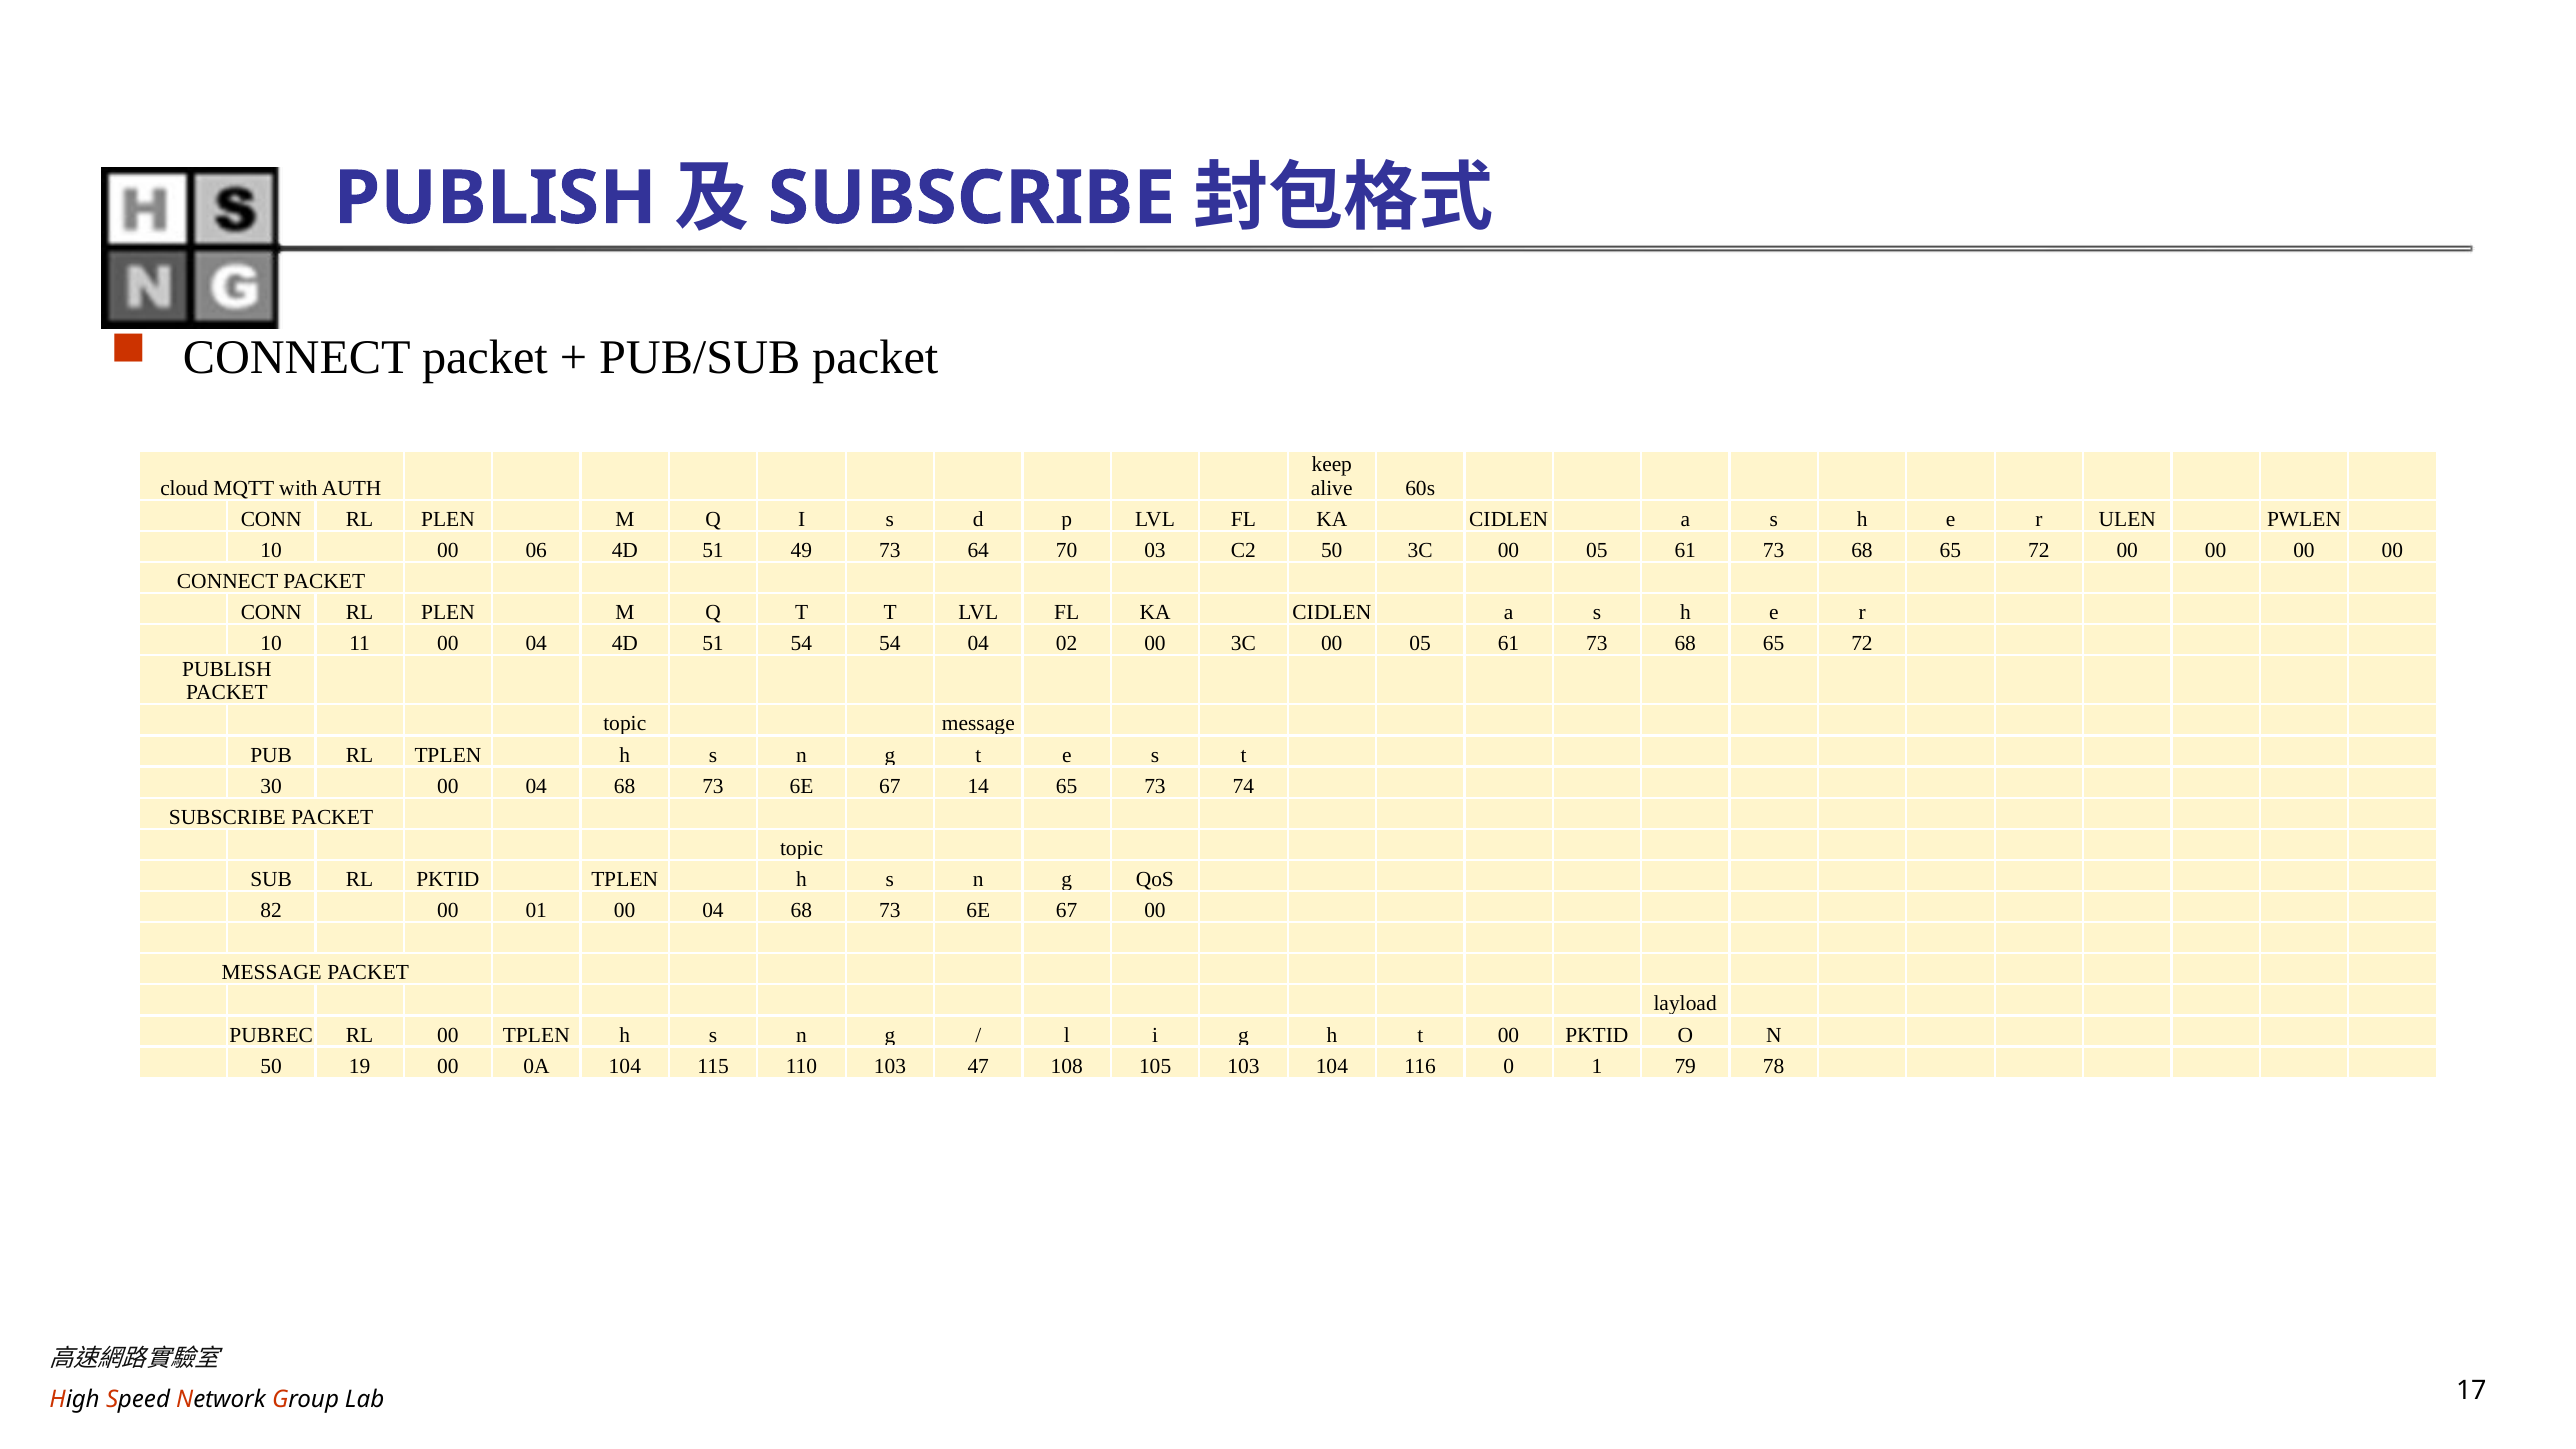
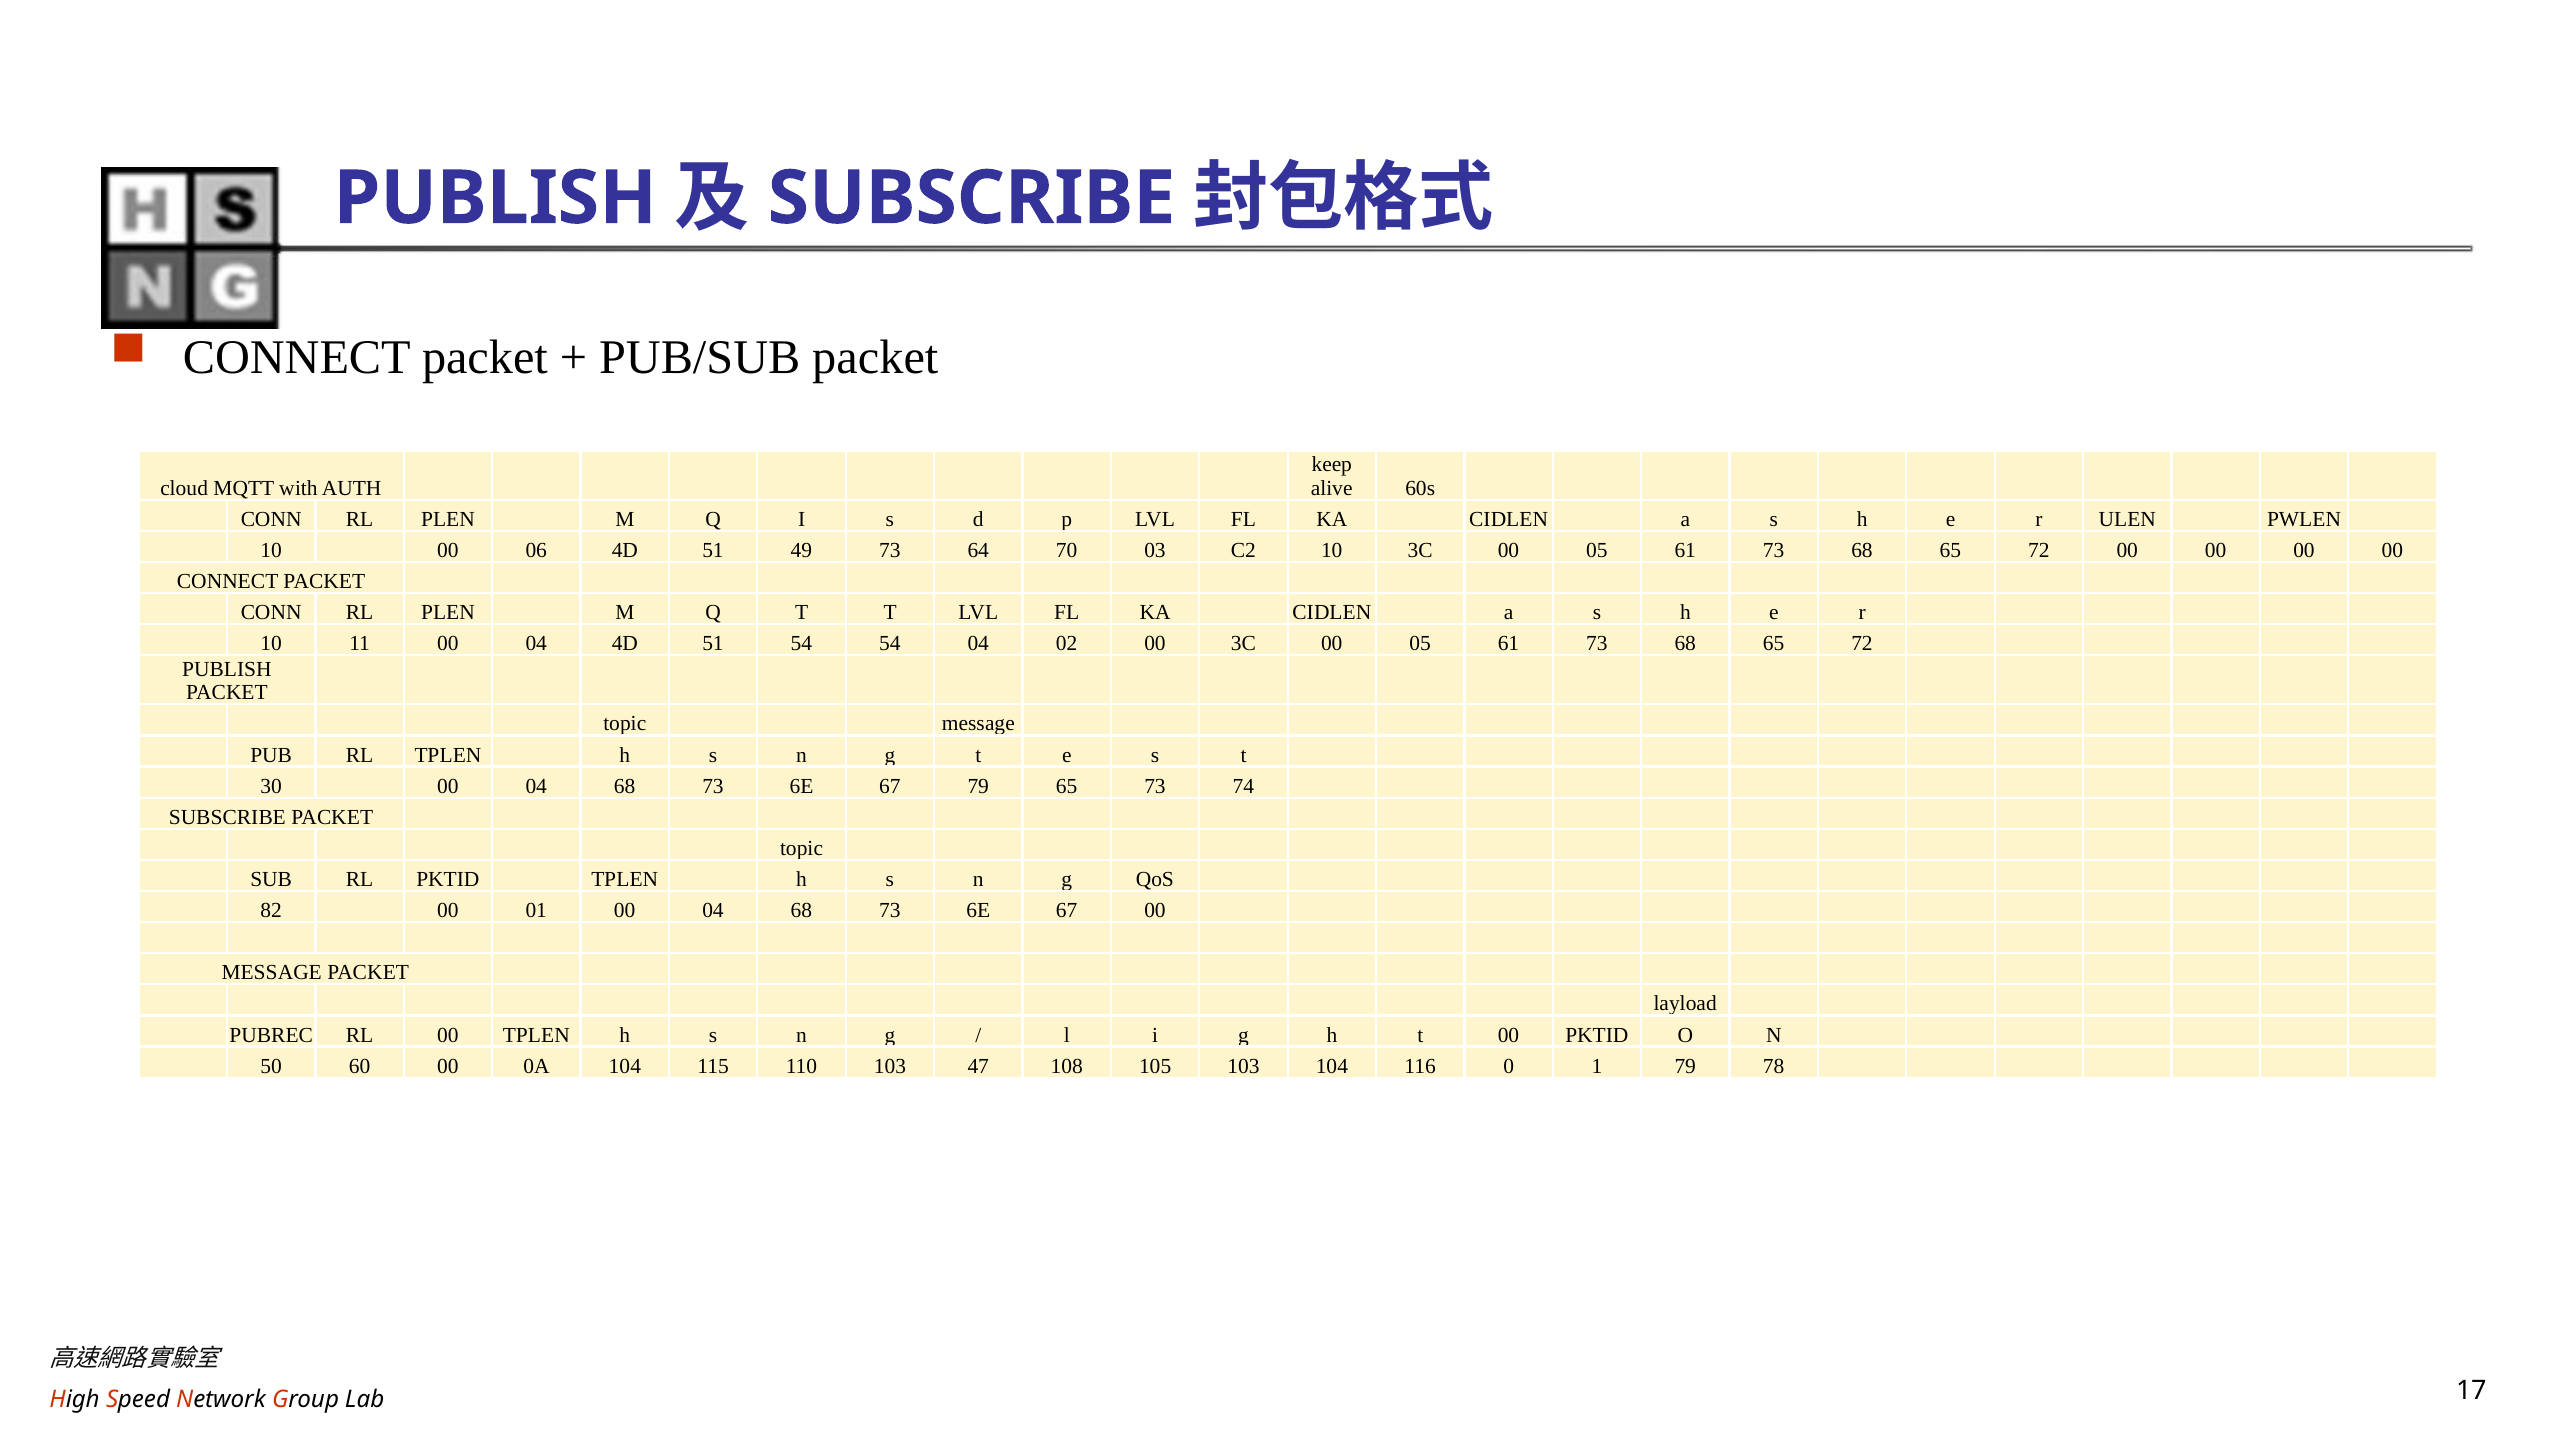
C2 50: 50 -> 10 (1332, 550)
67 14: 14 -> 79 (978, 786)
19: 19 -> 60 (360, 1066)
